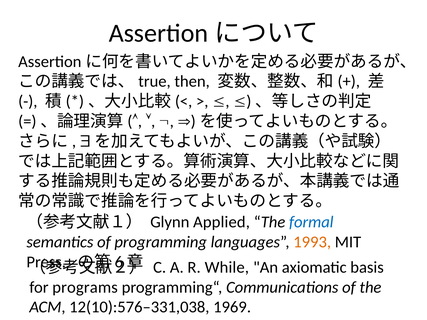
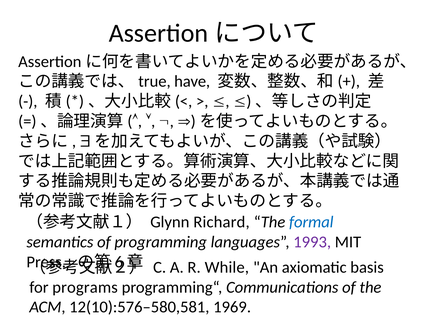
then: then -> have (192, 82)
Applied: Applied -> Richard (222, 222)
1993 colour: orange -> purple (312, 242)
12(10):576–331,038: 12(10):576–331,038 -> 12(10):576–580,581 (139, 307)
